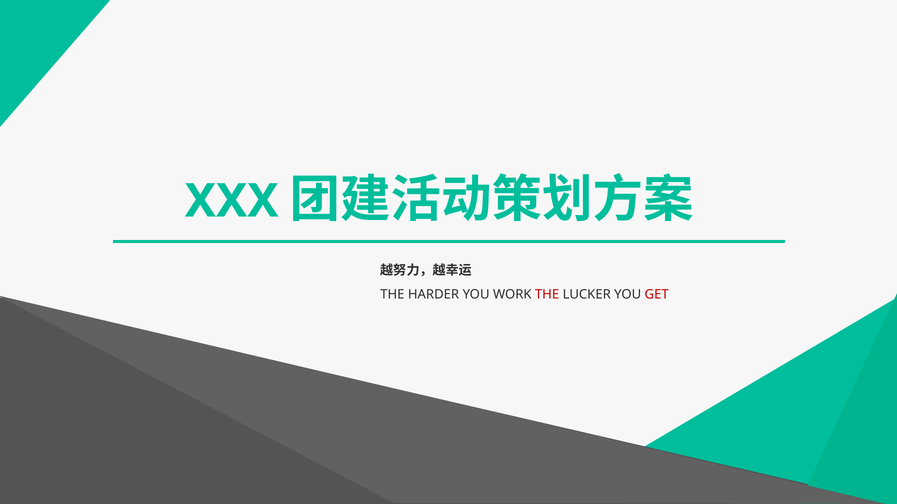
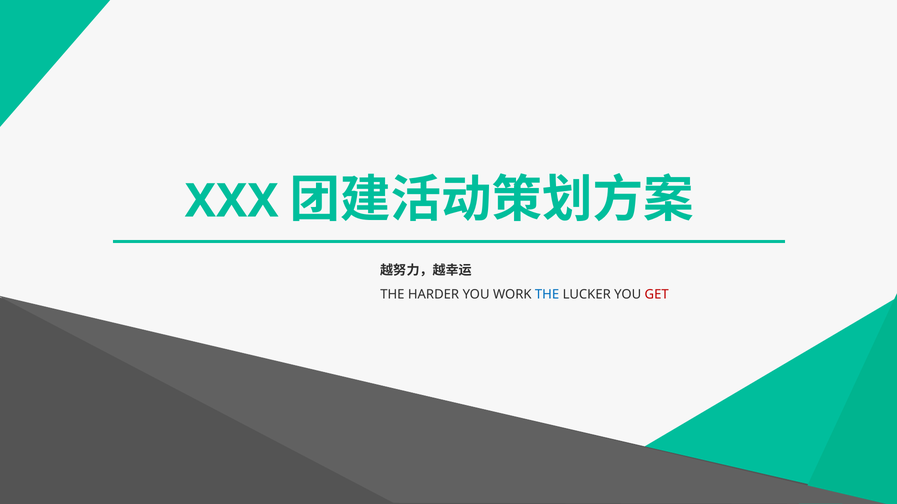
THE colour: red -> blue (547, 295)
